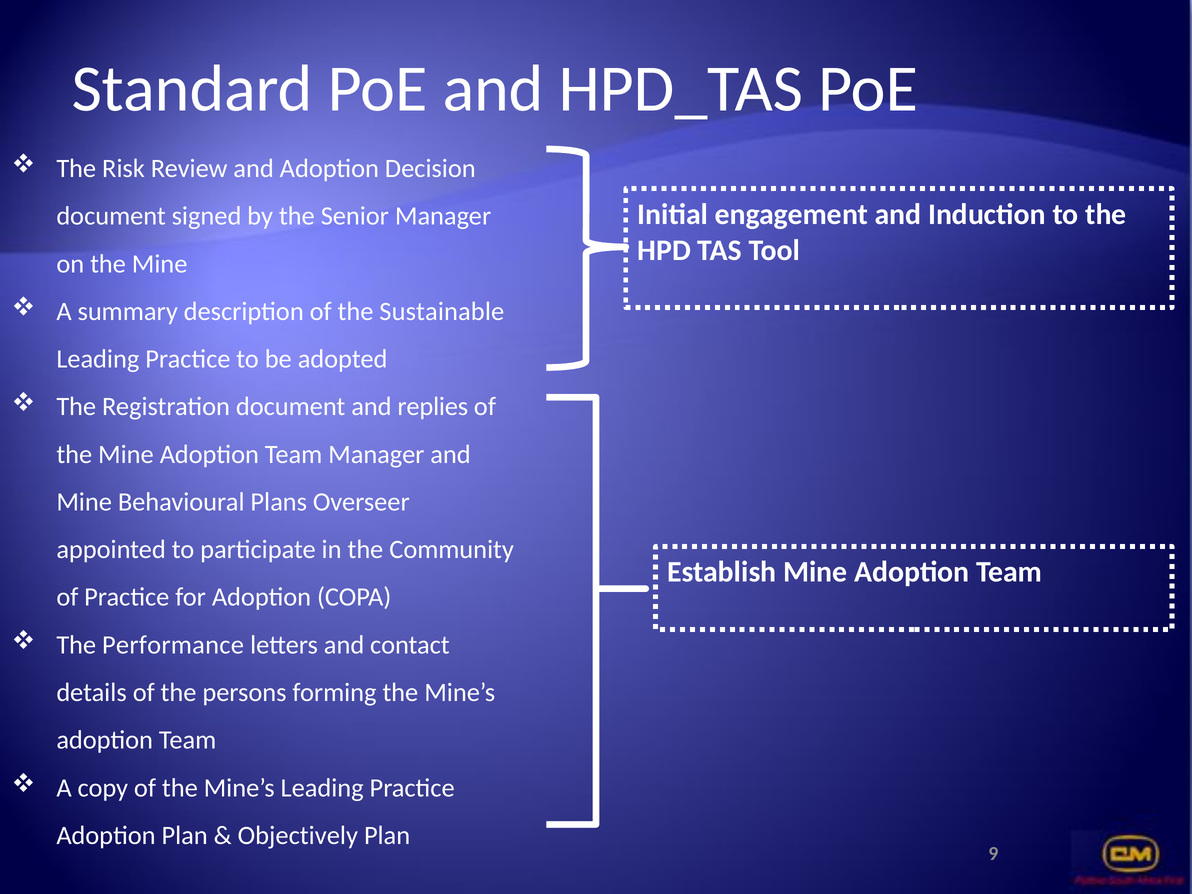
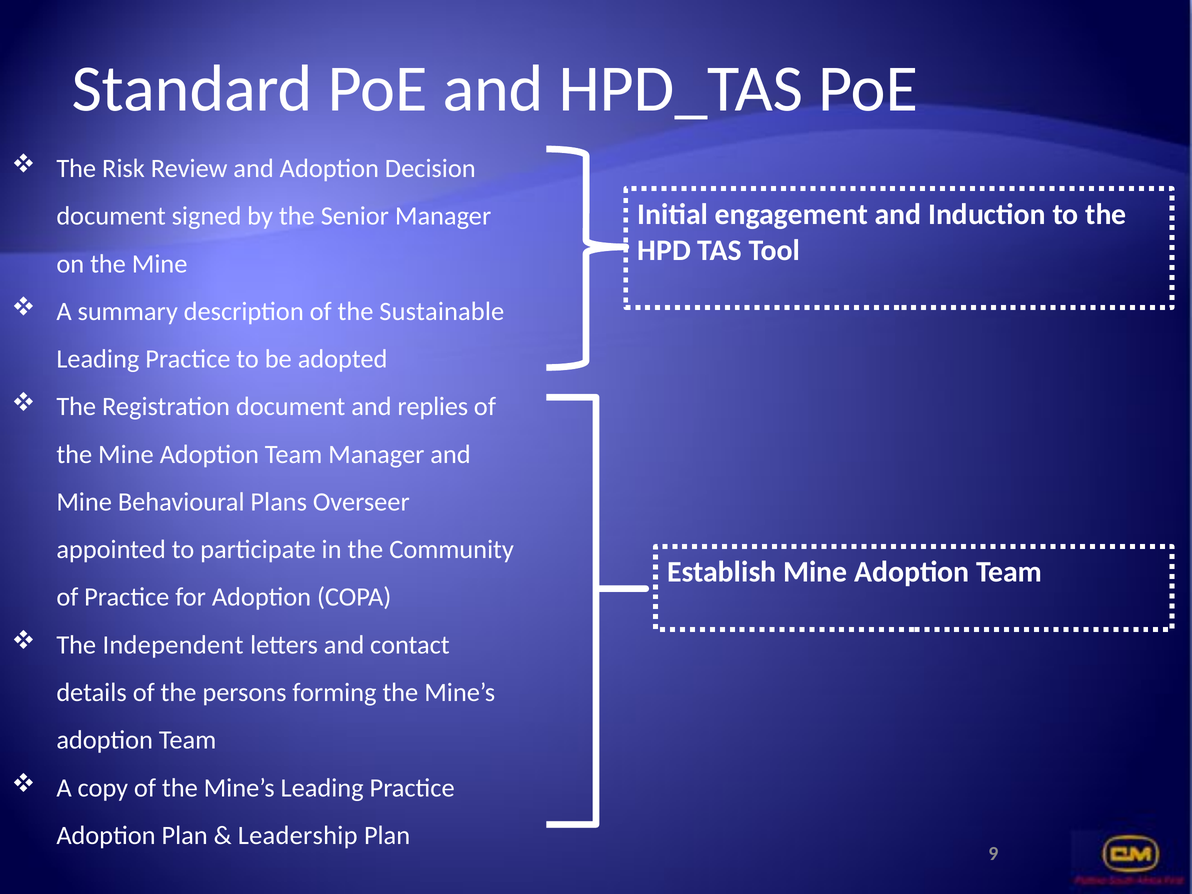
Performance: Performance -> Independent (173, 645)
Objectively: Objectively -> Leadership (298, 835)
